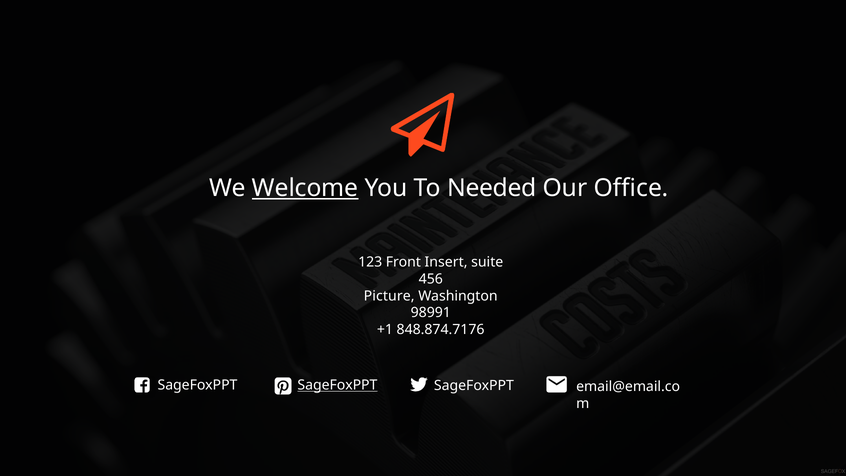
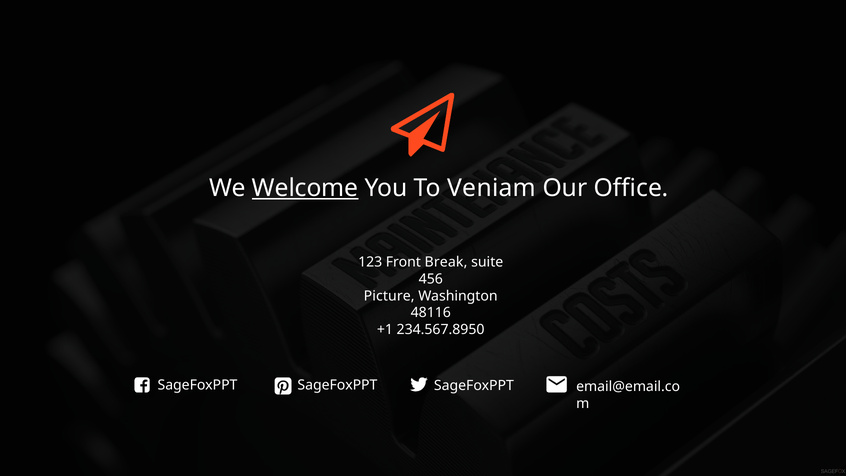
Needed: Needed -> Veniam (492, 188)
Insert: Insert -> Break (446, 262)
98991: 98991 -> 48116 (431, 313)
848.874.7176: 848.874.7176 -> 234.567.8950 (441, 330)
SageFoxPPT underline: present -> none (337, 385)
